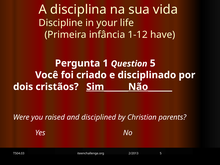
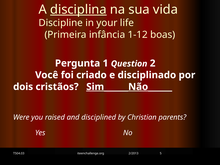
disciplina underline: none -> present (78, 10)
have: have -> boas (163, 35)
Question 5: 5 -> 2 (153, 63)
